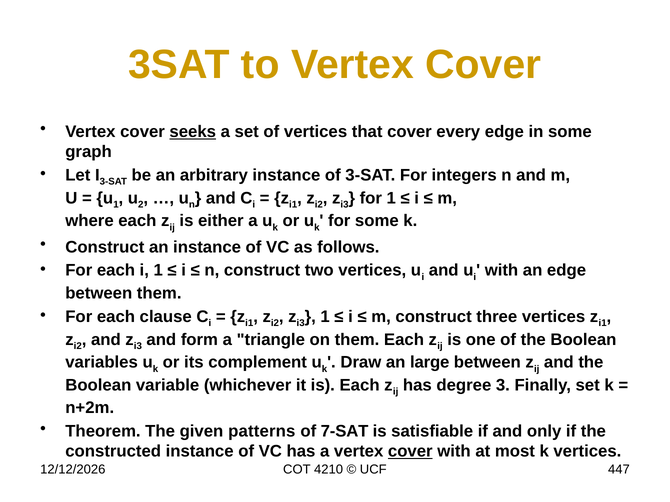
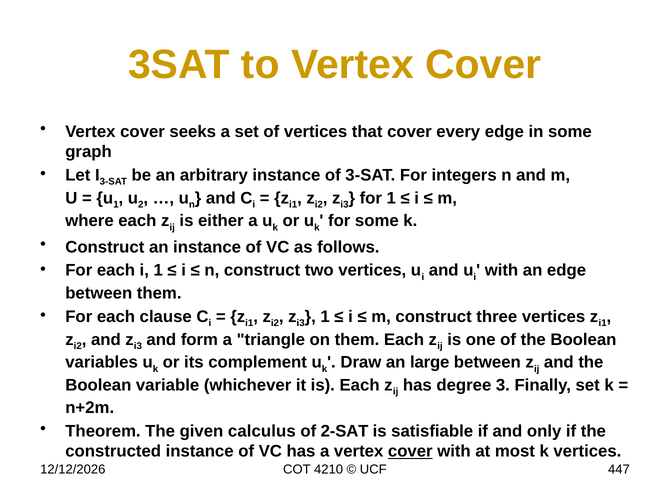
seeks underline: present -> none (193, 132)
patterns: patterns -> calculus (262, 432)
7-SAT: 7-SAT -> 2-SAT (345, 432)
